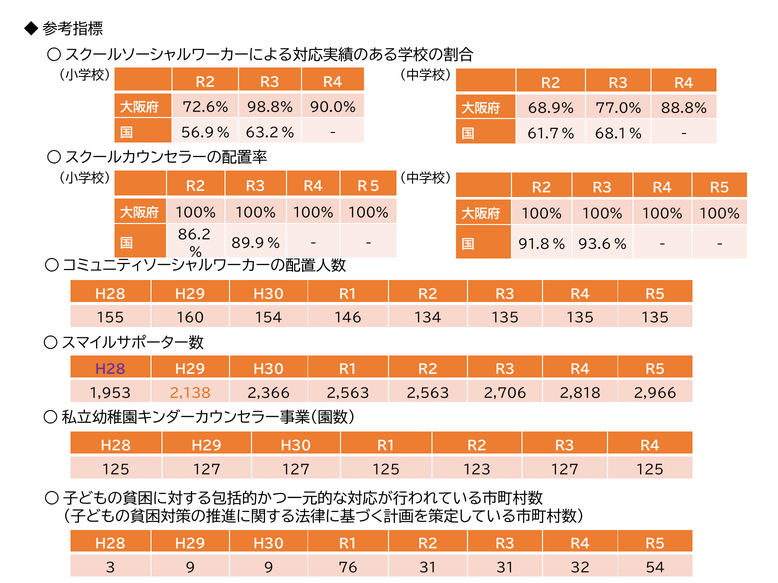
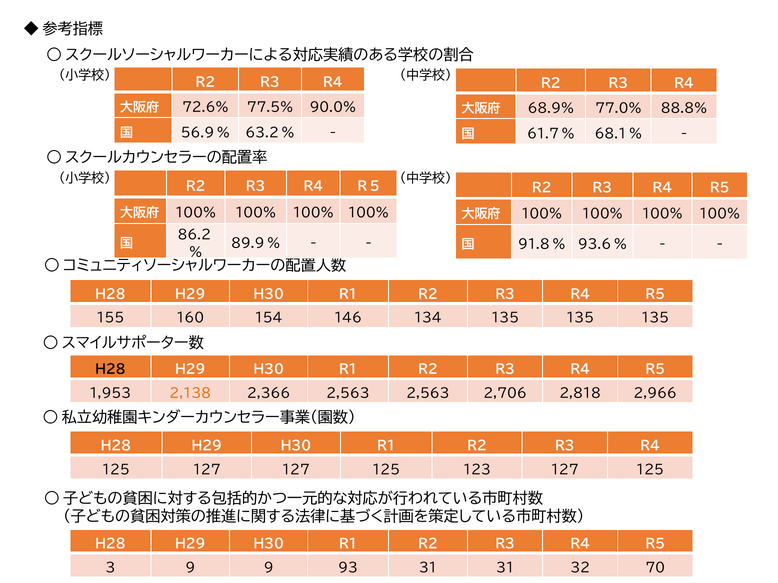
98.8%: 98.8% -> 77.5% (270, 108)
H28 colour: purple -> black (110, 370)
76: 76 -> 93 (348, 568)
54: 54 -> 70 (655, 568)
